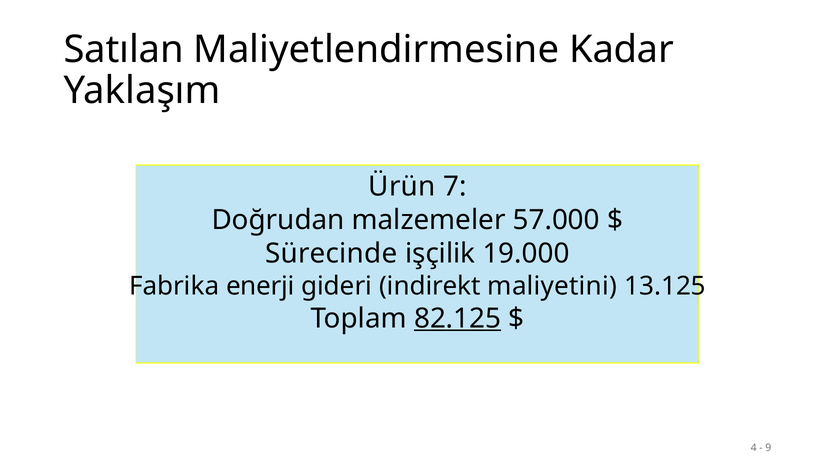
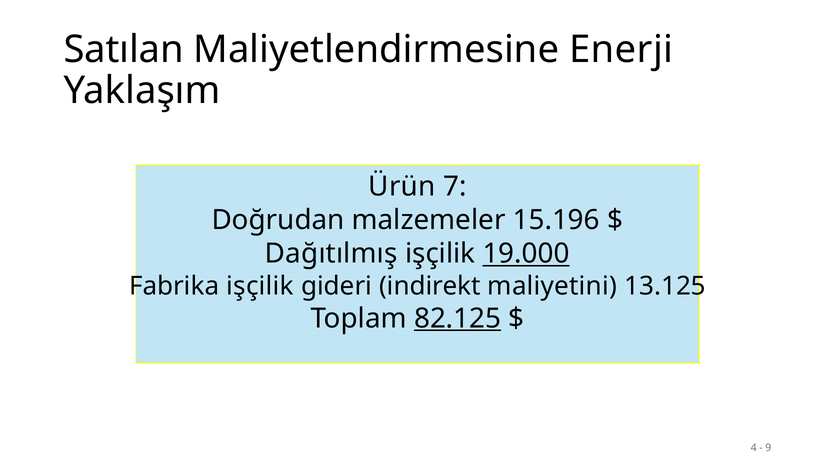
Kadar: Kadar -> Enerji (621, 49)
57.000: 57.000 -> 15.196 (556, 220)
Sürecinde: Sürecinde -> Dağıtılmış (331, 253)
19.000 underline: none -> present (526, 253)
Fabrika enerji: enerji -> işçilik (260, 286)
